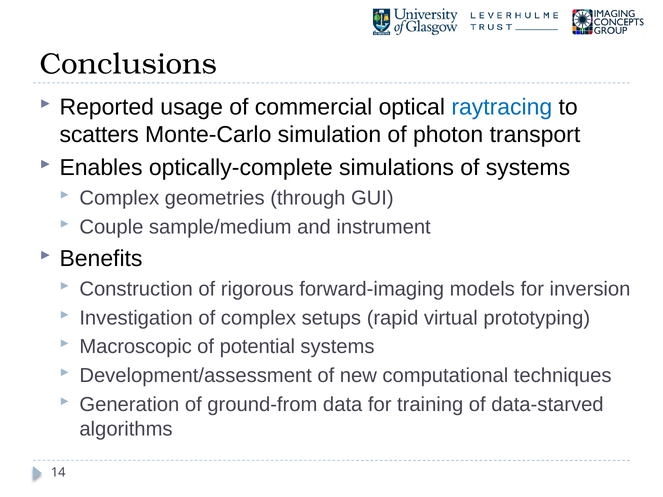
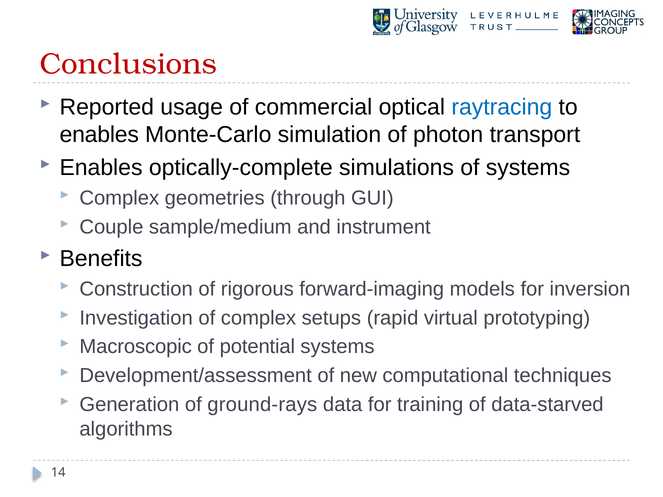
Conclusions colour: black -> red (128, 64)
scatters: scatters -> enables (99, 135)
ground-from: ground-from -> ground-rays (262, 405)
